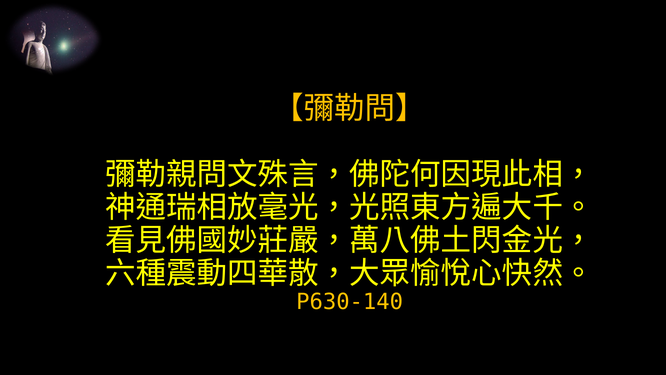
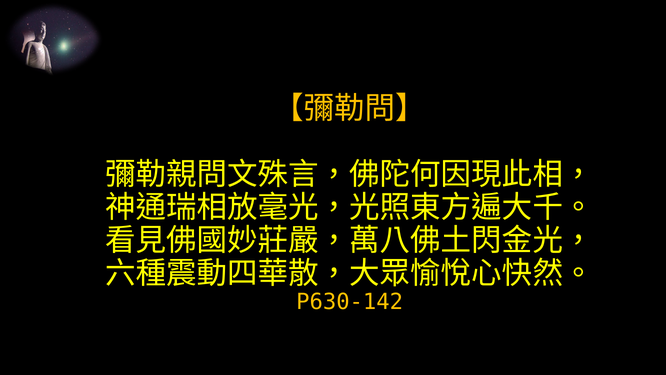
P630-140: P630-140 -> P630-142 (350, 302)
